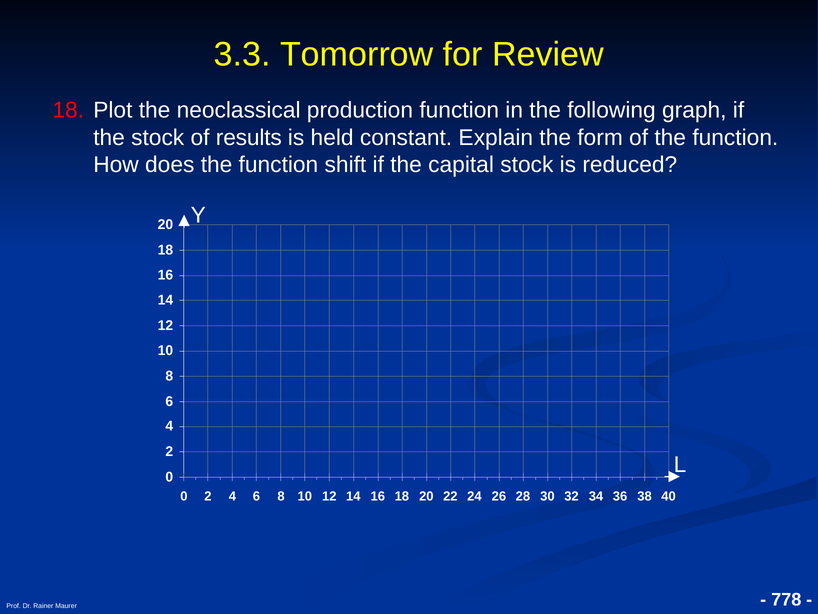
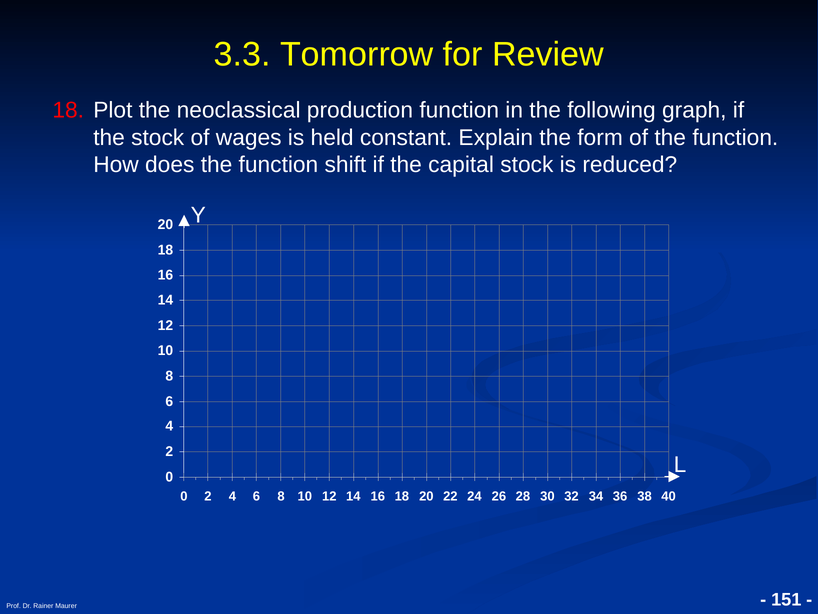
results: results -> wages (249, 137)
778: 778 -> 151 (786, 599)
